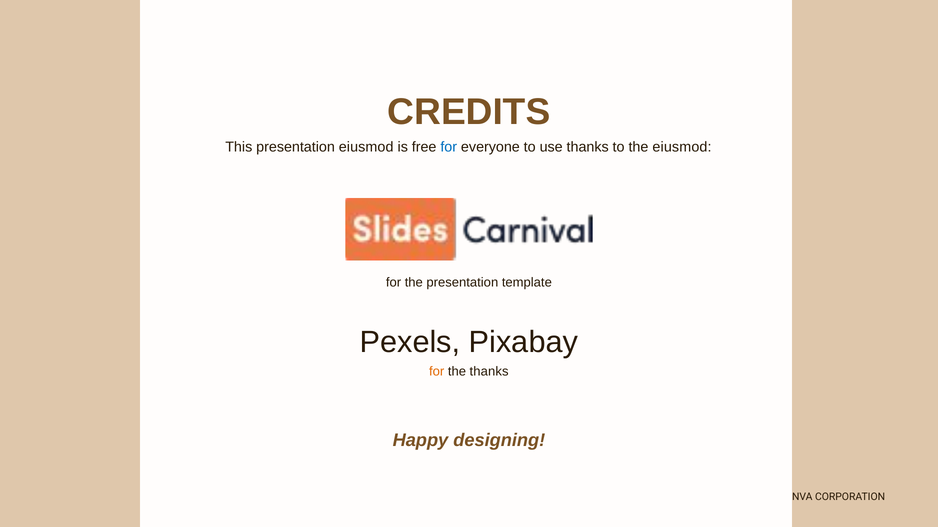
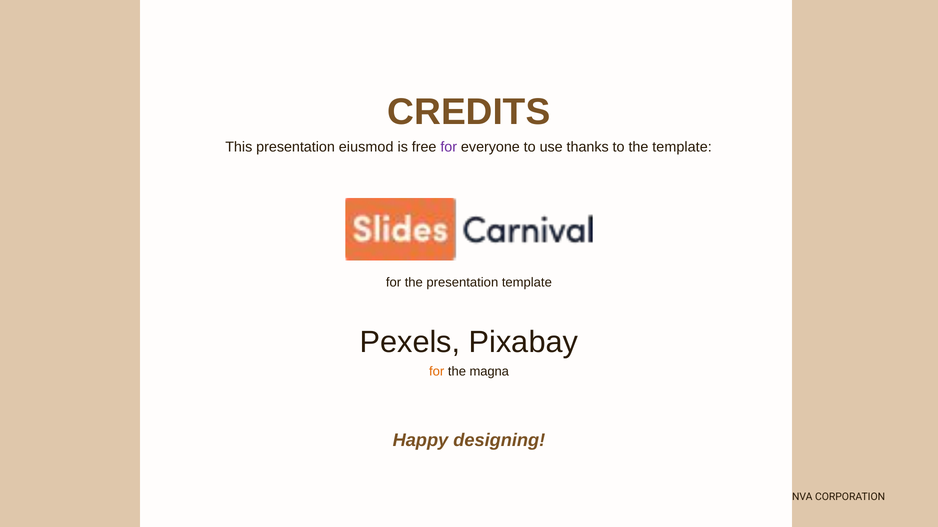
for colour: blue -> purple (449, 147)
the eiusmod: eiusmod -> template (682, 147)
the thanks: thanks -> magna (489, 372)
